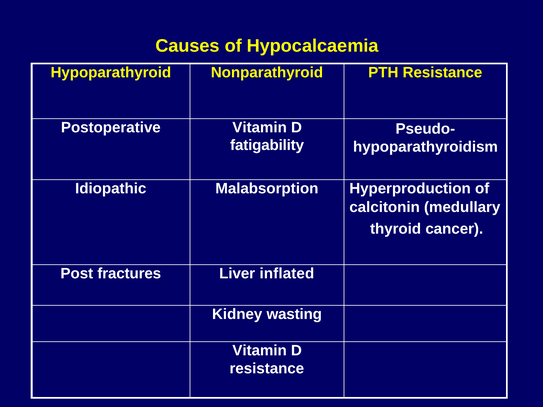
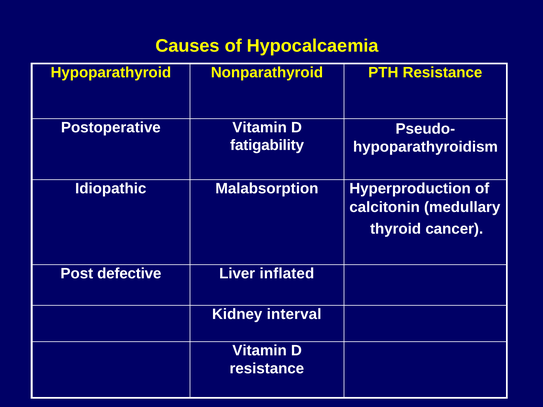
fractures: fractures -> defective (129, 274)
wasting: wasting -> interval (294, 314)
